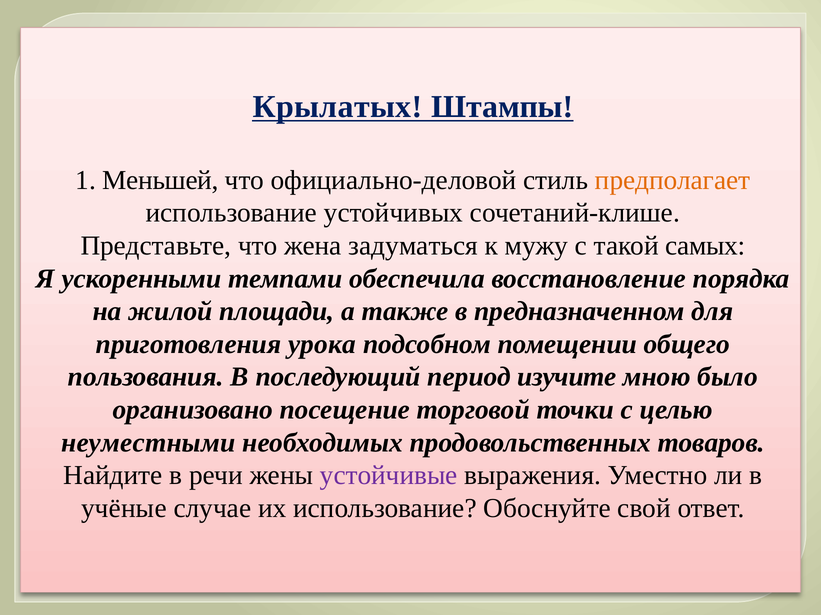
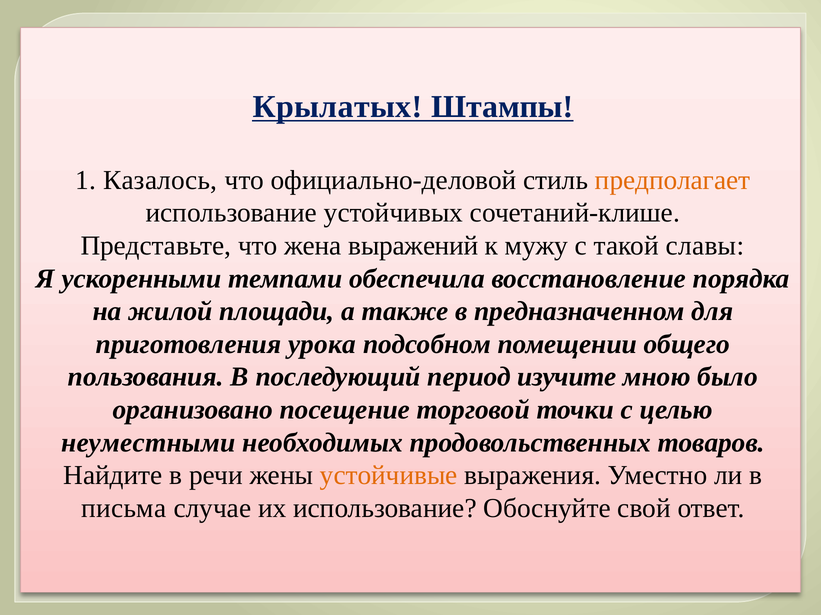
Меньшей: Меньшей -> Казалось (160, 180)
задуматься: задуматься -> выражений (413, 246)
самых: самых -> славы (705, 246)
устойчивые colour: purple -> orange (389, 476)
учёные: учёные -> письма (124, 509)
